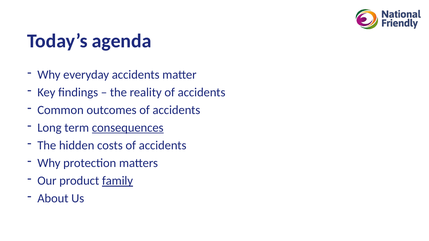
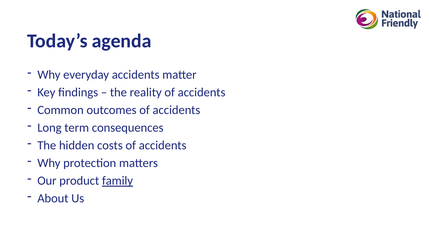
consequences underline: present -> none (128, 128)
